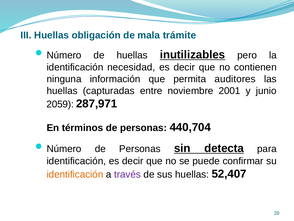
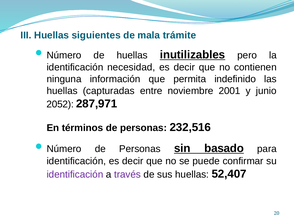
obligación: obligación -> siguientes (96, 35)
auditores: auditores -> indefinido (235, 79)
2059: 2059 -> 2052 (60, 104)
440,704: 440,704 -> 232,516 (190, 127)
detecta: detecta -> basado (224, 148)
identificación colour: orange -> purple (75, 174)
